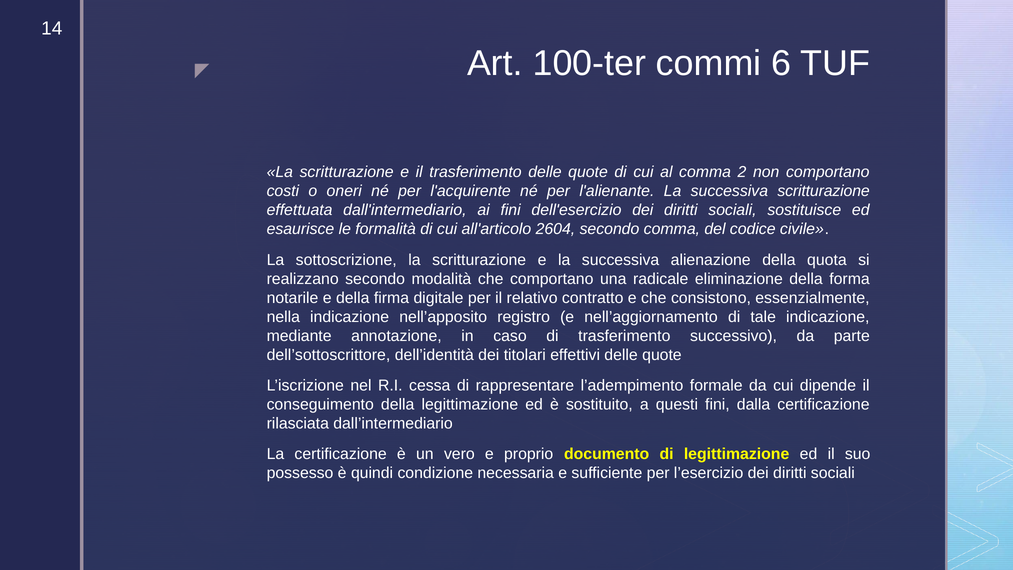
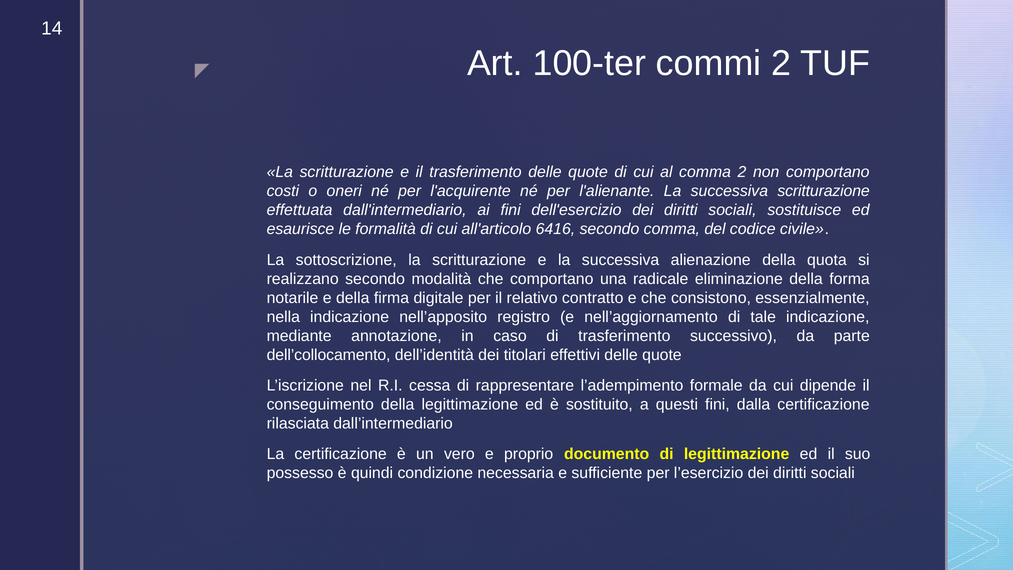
commi 6: 6 -> 2 (781, 63)
2604: 2604 -> 6416 (555, 229)
dell’sottoscrittore: dell’sottoscrittore -> dell’collocamento (329, 355)
